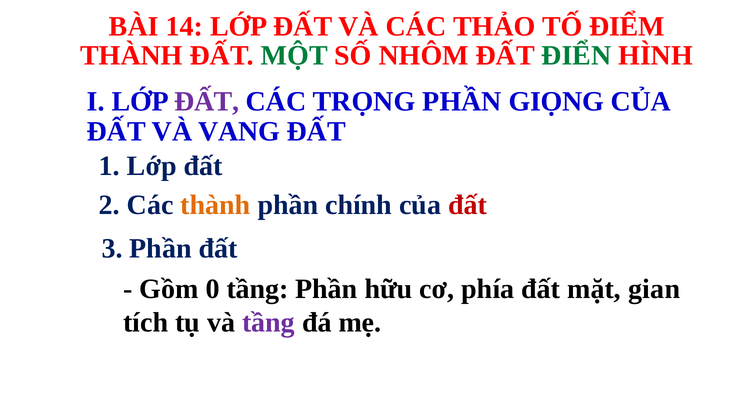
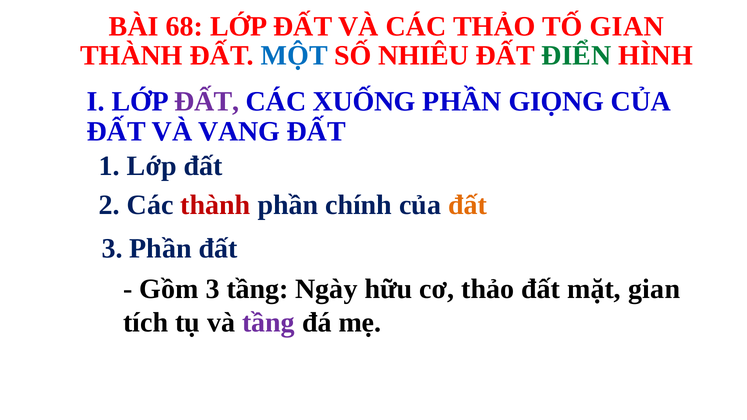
14: 14 -> 68 (184, 27)
TỐ ĐIỂM: ĐIỂM -> GIAN (627, 27)
MỘT colour: green -> blue (294, 56)
NHÔM: NHÔM -> NHIÊU (424, 56)
TRỌNG: TRỌNG -> XUỐNG (364, 101)
thành colour: orange -> red (215, 205)
đất colour: red -> orange (468, 205)
Gồm 0: 0 -> 3 (213, 289)
tầng Phần: Phần -> Ngày (326, 289)
cơ phía: phía -> thảo (488, 289)
